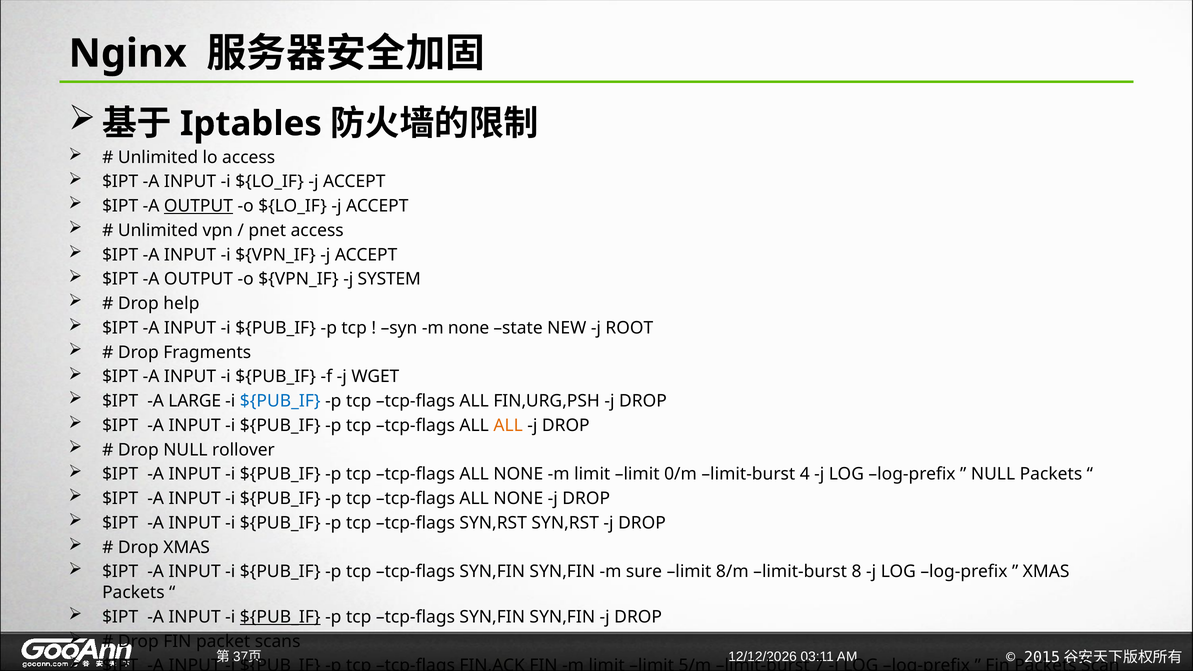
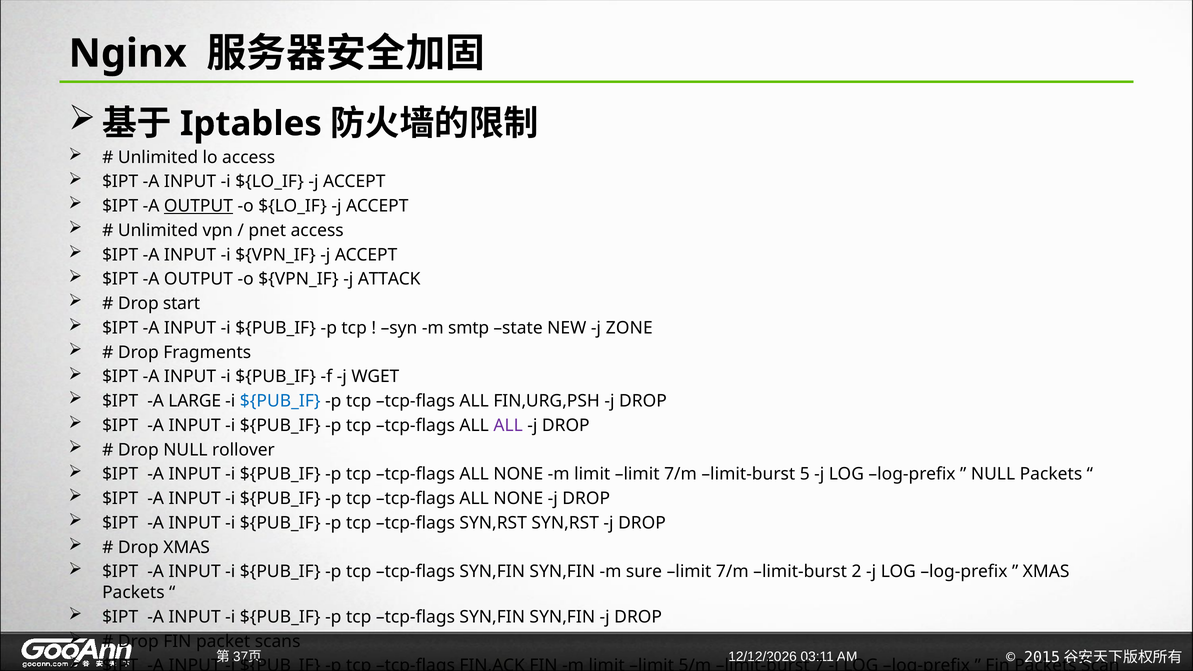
SYSTEM: SYSTEM -> ATTACK (389, 279)
help: help -> start (182, 304)
m none: none -> smtp (469, 328)
ROOT: ROOT -> ZONE (629, 328)
ALL colour: orange -> purple (508, 425)
limit limit 0/m: 0/m -> 7/m (680, 474)
4: 4 -> 5 (805, 474)
8/m: 8/m -> 7/m (732, 572)
limit-burst 8: 8 -> 2 (857, 572)
${PUB_IF underline: present -> none (280, 617)
